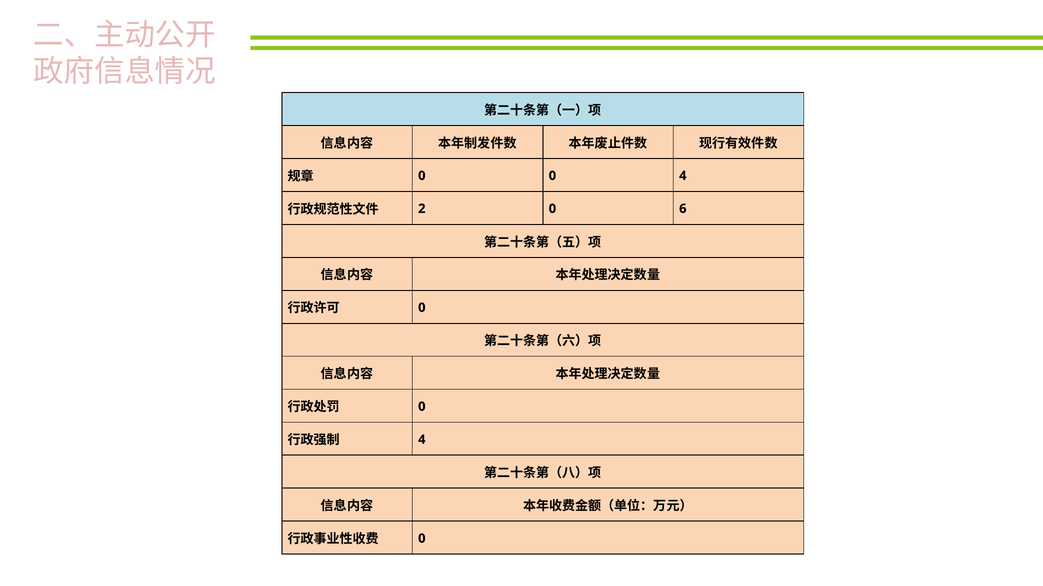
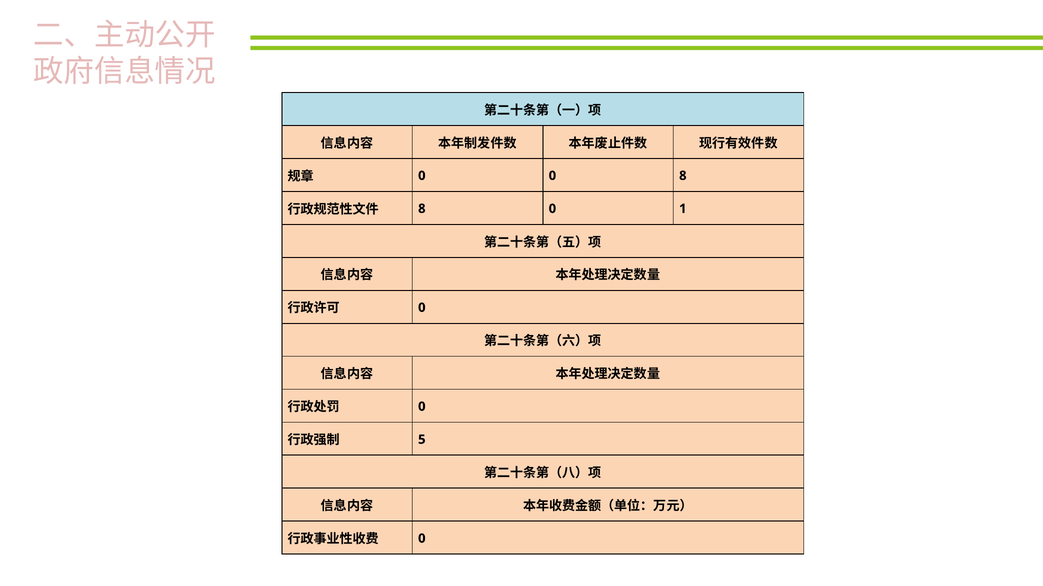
0 4: 4 -> 8 (683, 176)
2: 2 -> 8 (422, 209)
6: 6 -> 1 (683, 209)
4: 4 -> 5 (422, 440)
